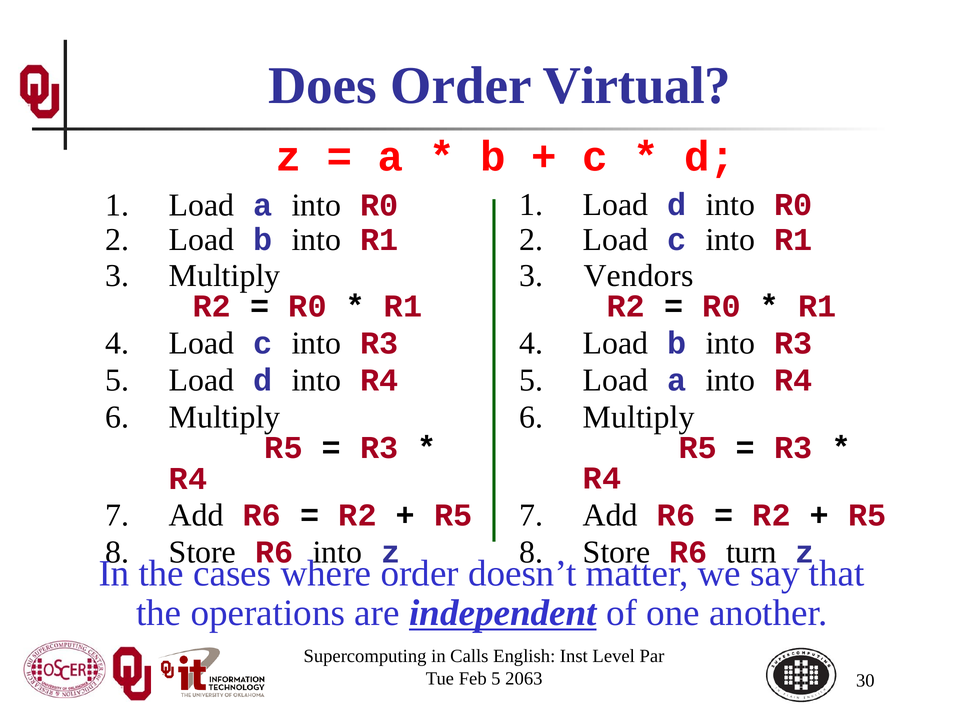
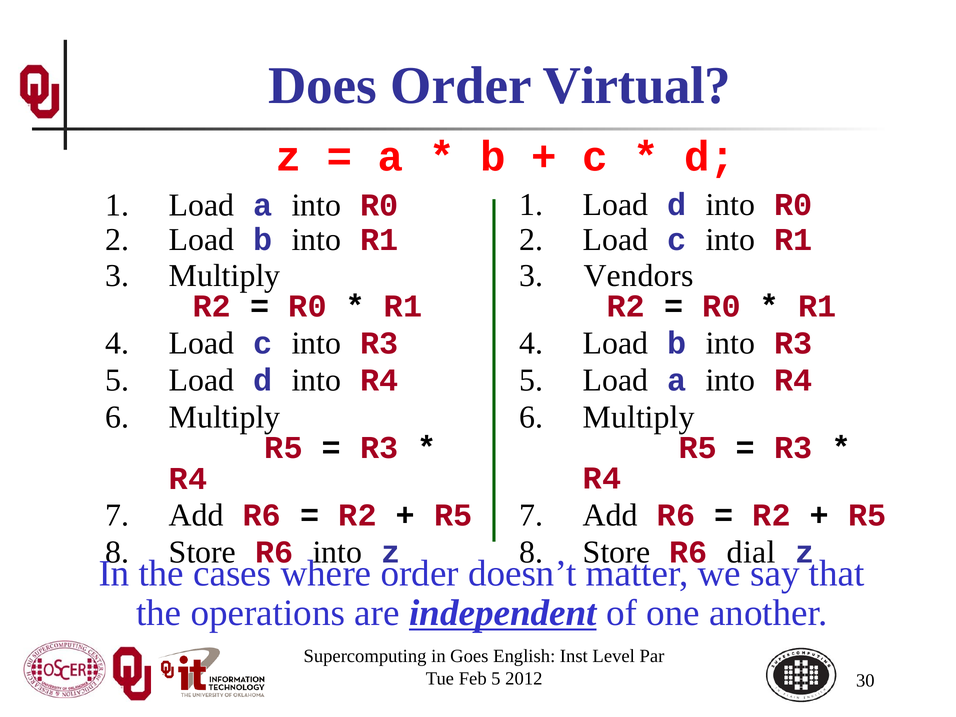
turn: turn -> dial (751, 552)
Calls: Calls -> Goes (469, 656)
2063: 2063 -> 2012 (524, 678)
